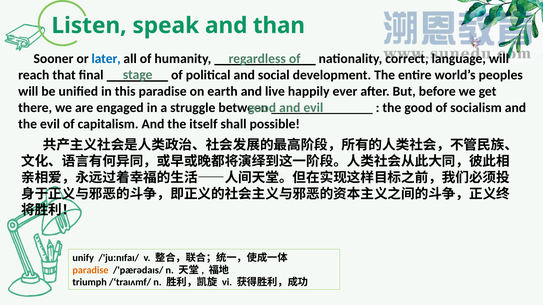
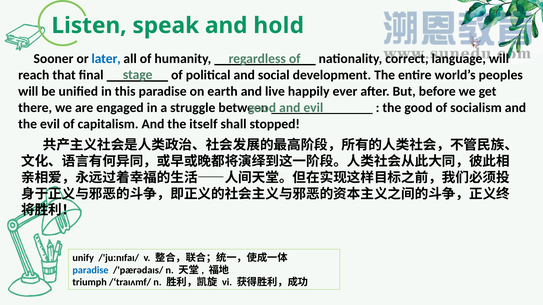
than: than -> hold (279, 26)
possible: possible -> stopped (275, 124)
paradise colour: orange -> blue (90, 270)
